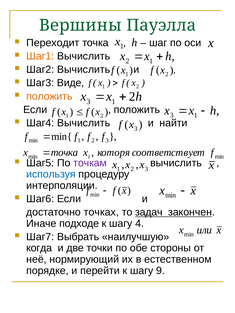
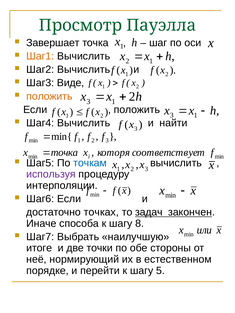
Вершины: Вершины -> Просмотр (80, 25)
Переходит: Переходит -> Завершает (53, 43)
точкам colour: purple -> blue (90, 163)
используя colour: blue -> purple (51, 174)
подходе: подходе -> способа (79, 224)
4: 4 -> 8 (140, 224)
когда: когда -> итоге (39, 248)
9: 9 -> 5 (161, 271)
